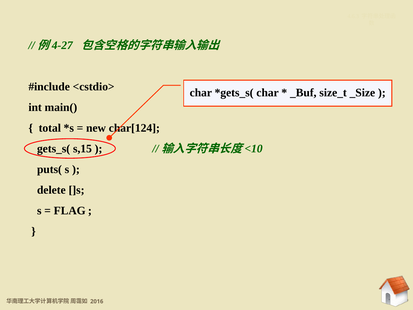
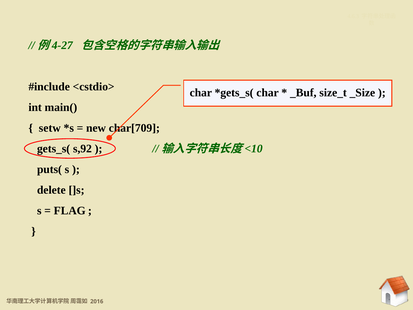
total: total -> setw (50, 128)
char[124: char[124 -> char[709 (134, 128)
s,15: s,15 -> s,92 (82, 149)
